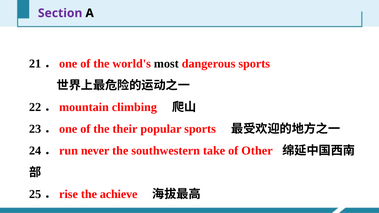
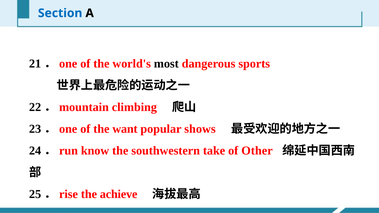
Section colour: purple -> blue (60, 13)
their: their -> want (125, 129)
popular sports: sports -> shows (200, 129)
never: never -> know (95, 151)
